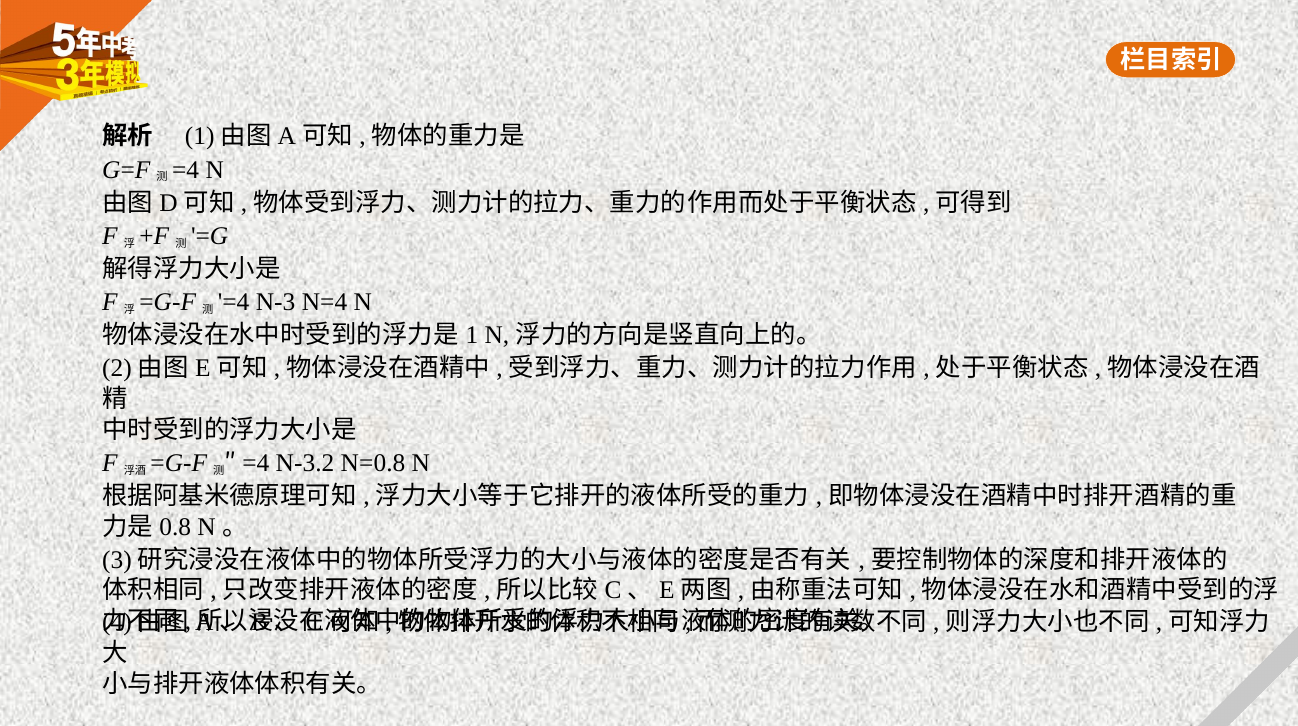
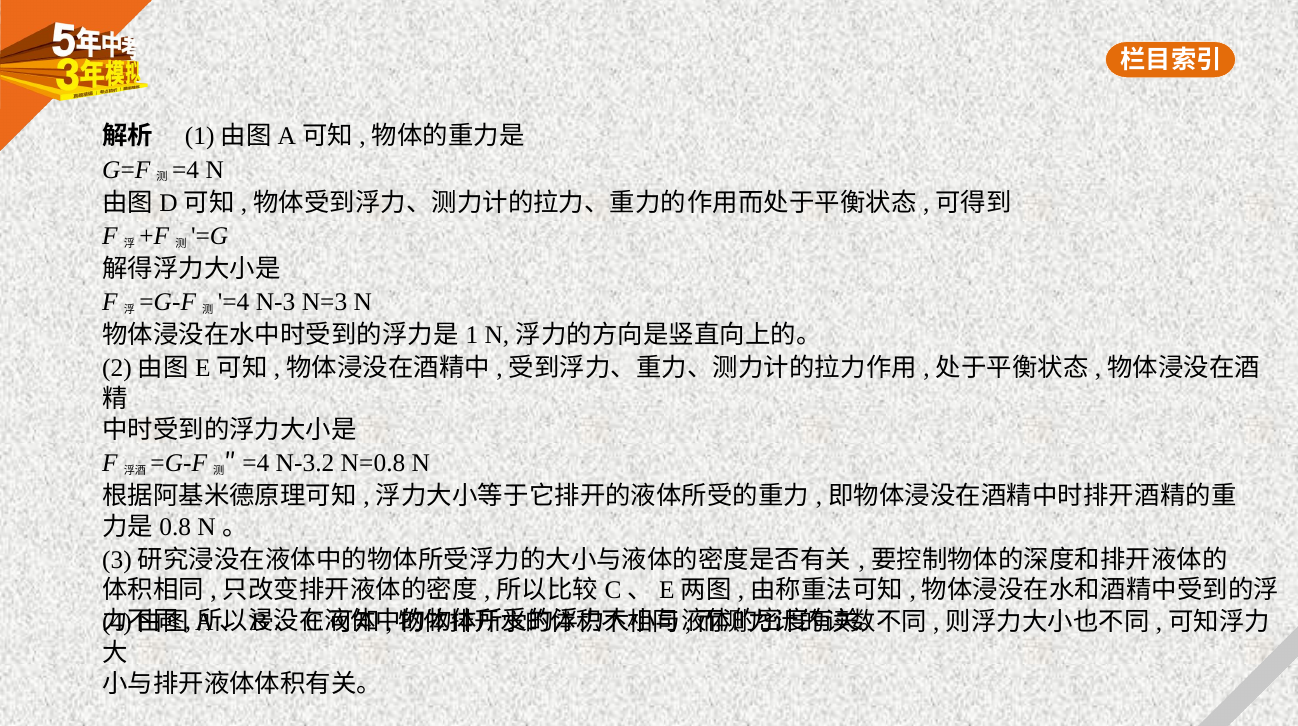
N=4: N=4 -> N=3 (325, 302)
